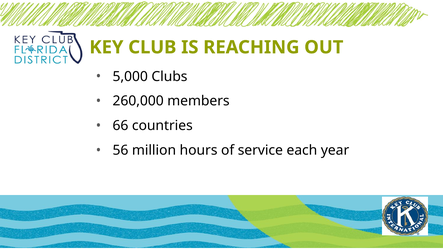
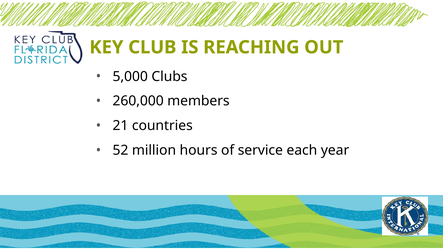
66: 66 -> 21 (120, 126)
56: 56 -> 52 (120, 150)
